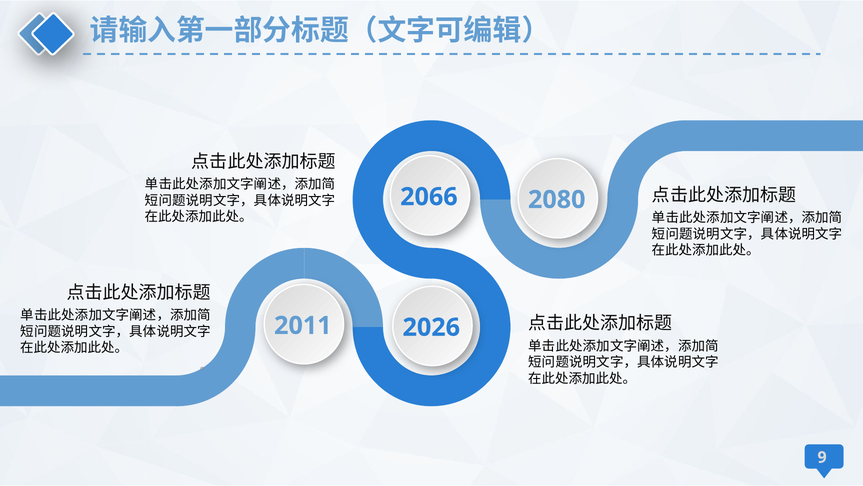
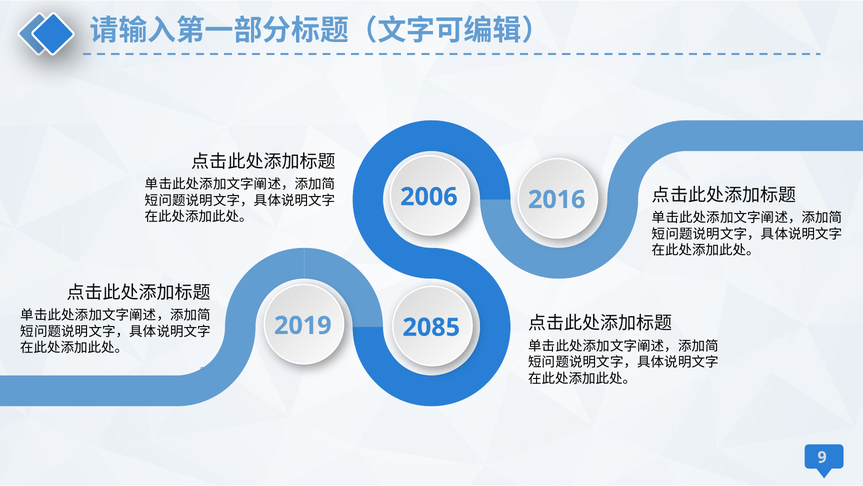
2066: 2066 -> 2006 (429, 197)
2080: 2080 -> 2016 (557, 200)
2011: 2011 -> 2019 (303, 325)
2026: 2026 -> 2085 (431, 327)
